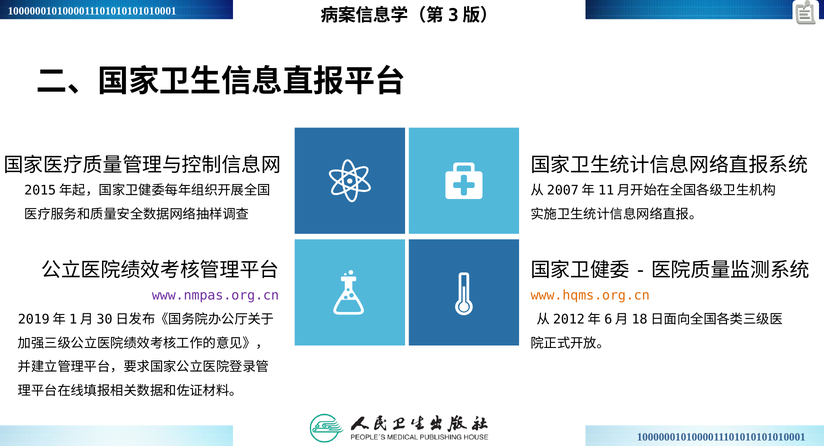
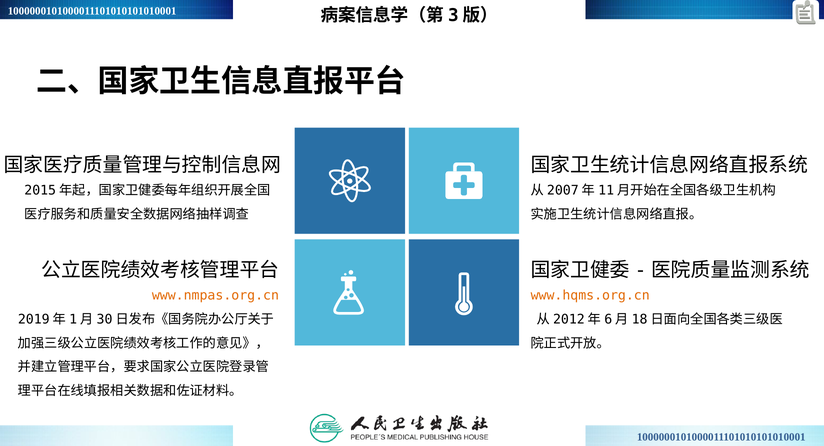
www.nmpas.org.cn colour: purple -> orange (215, 296)
